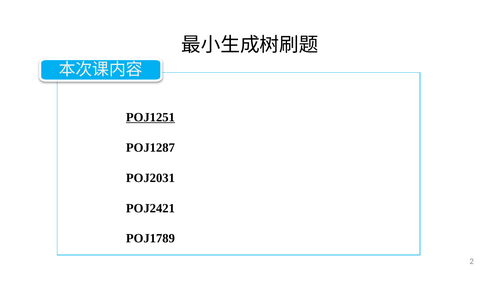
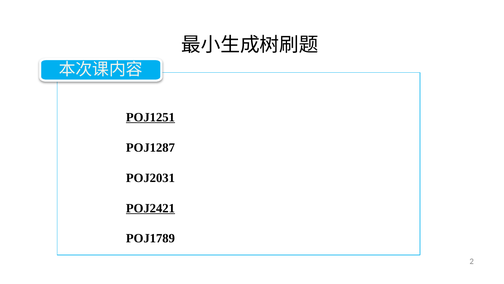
POJ2421 underline: none -> present (150, 208)
